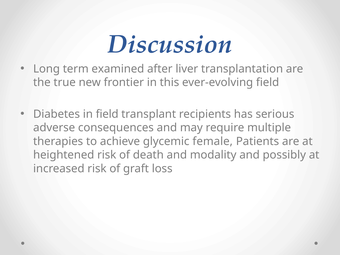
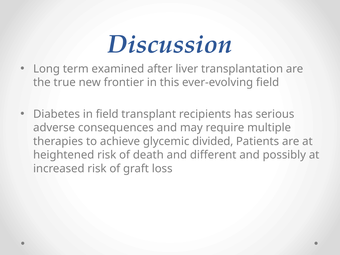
female: female -> divided (213, 141)
modality: modality -> different (213, 155)
